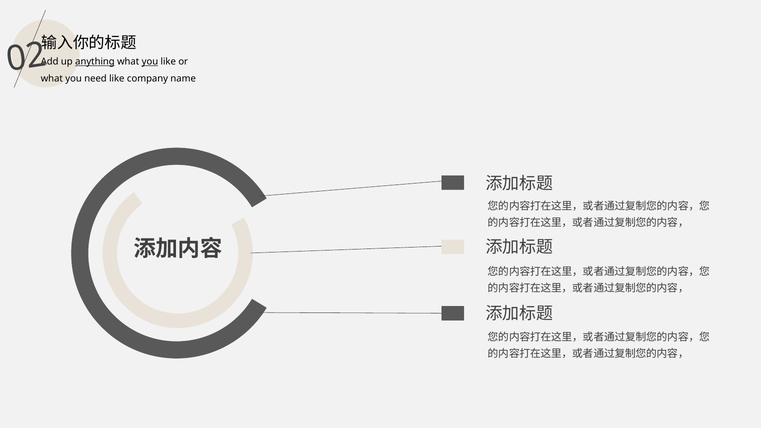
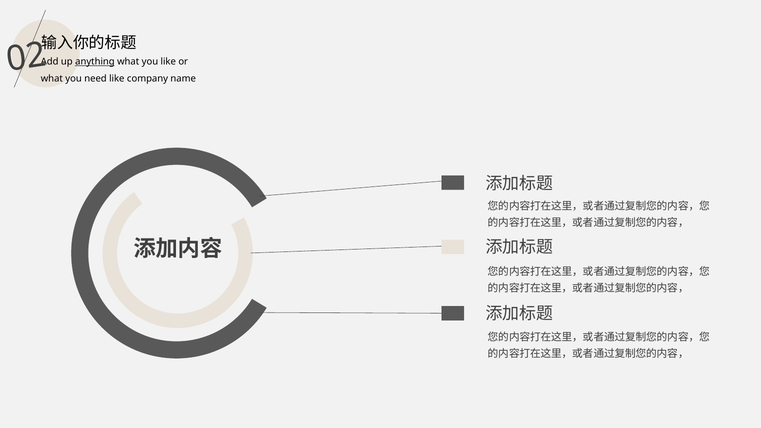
you underline: present -> none (150, 62)
